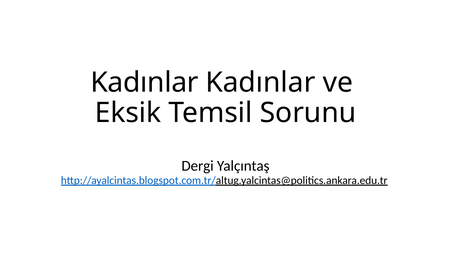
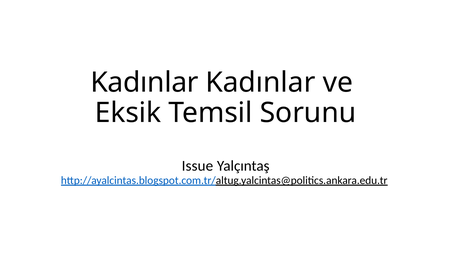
Dergi: Dergi -> Issue (197, 166)
